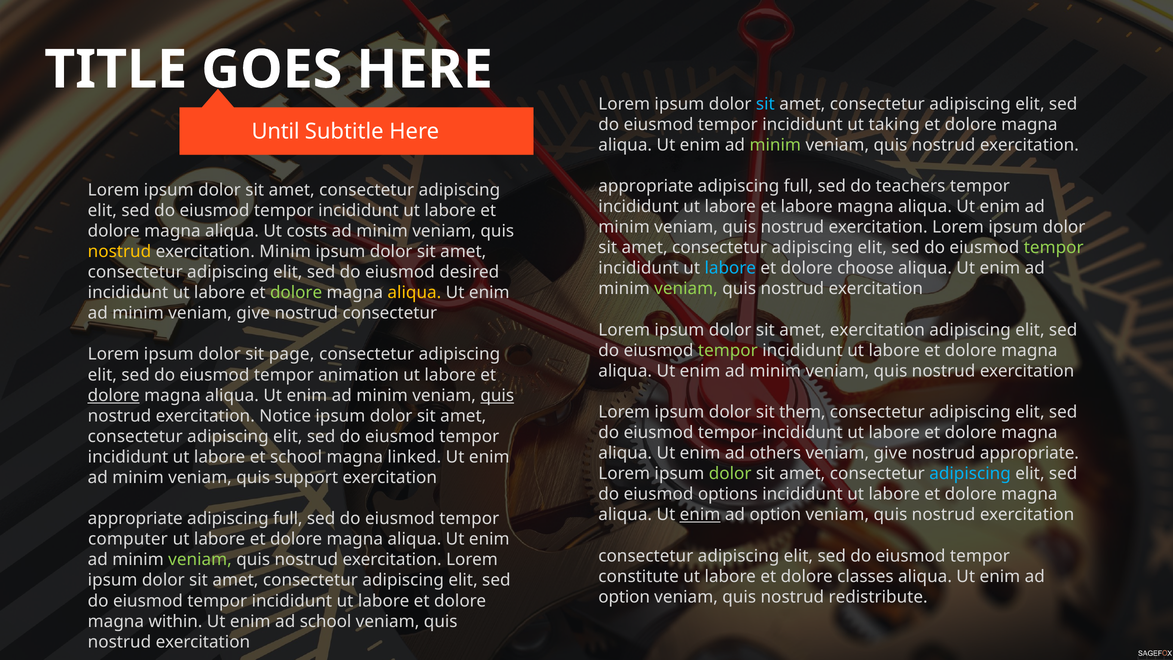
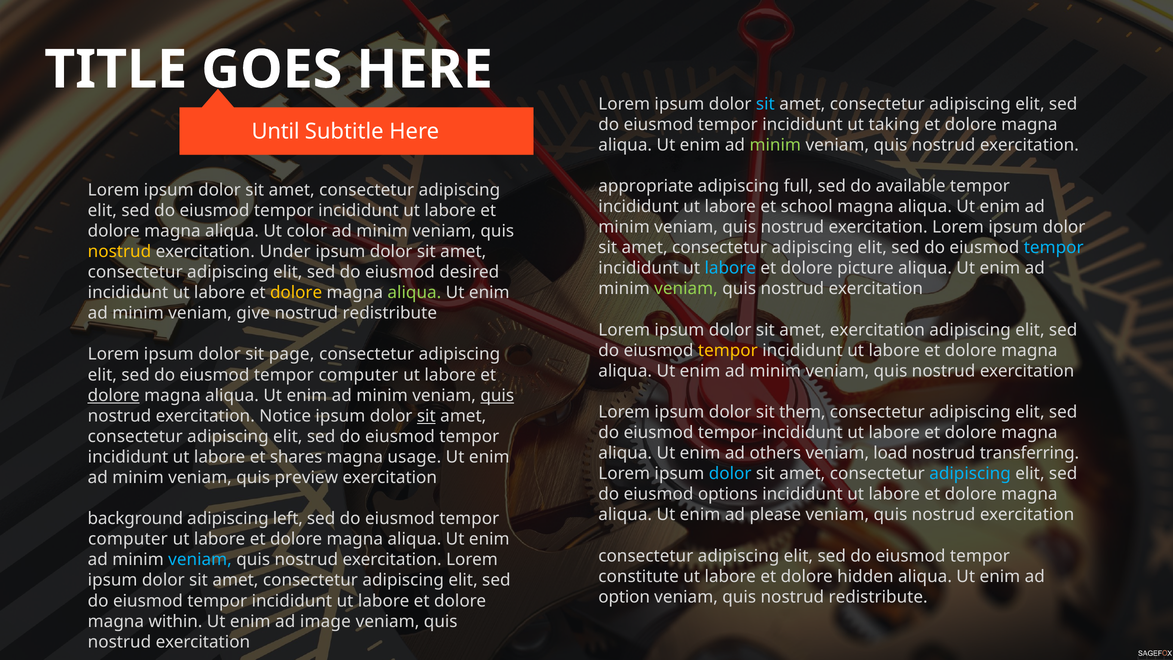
teachers: teachers -> available (911, 186)
et labore: labore -> school (807, 207)
costs: costs -> color (307, 231)
tempor colour: light green -> light blue (1054, 248)
exercitation Minim: Minim -> Under (285, 252)
choose: choose -> picture (865, 268)
dolore colour: light green -> yellow (296, 293)
aliqua colour: yellow -> light green (414, 293)
consectetur: consectetur -> redistribute (390, 313)
tempor colour: light green -> yellow (728, 350)
animation: animation -> computer (358, 375)
sit underline: none -> present (426, 416)
give: give -> load (891, 453)
nostrud appropriate: appropriate -> transferring (1029, 453)
et school: school -> shares (296, 457)
linked: linked -> usage (414, 457)
dolor colour: light green -> light blue (730, 474)
support: support -> preview (306, 477)
enim underline: present -> none (700, 515)
option: option -> please (775, 515)
appropriate: appropriate -> background (135, 519)
full: full -> left (288, 519)
veniam colour: light green -> light blue (200, 560)
classes: classes -> hidden (865, 576)
ad school: school -> image (325, 621)
